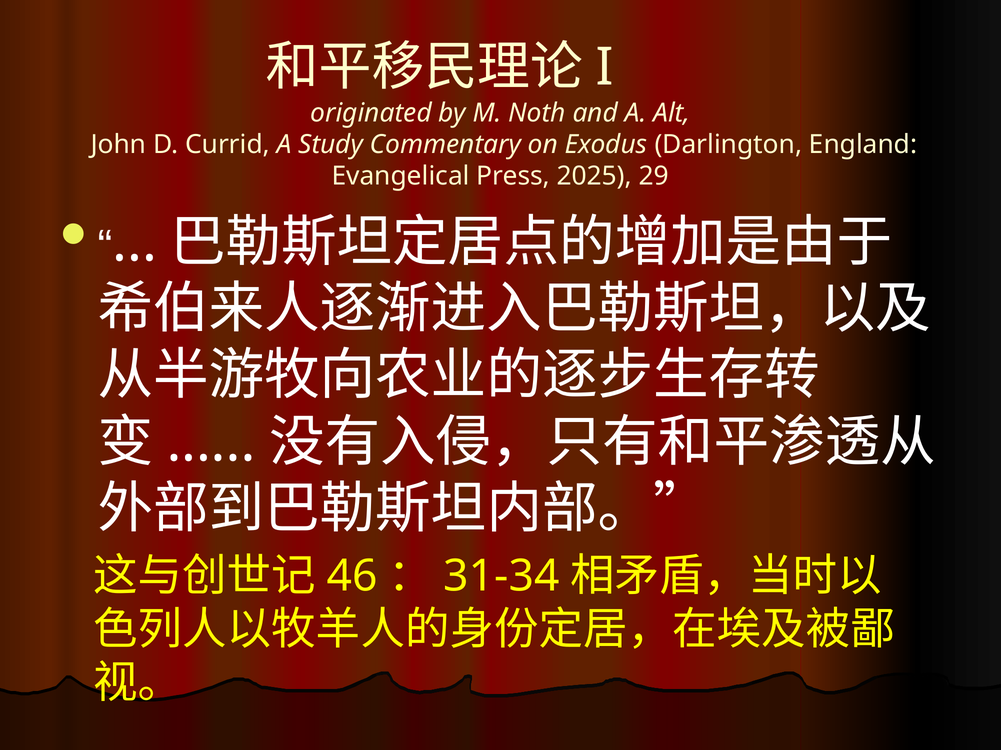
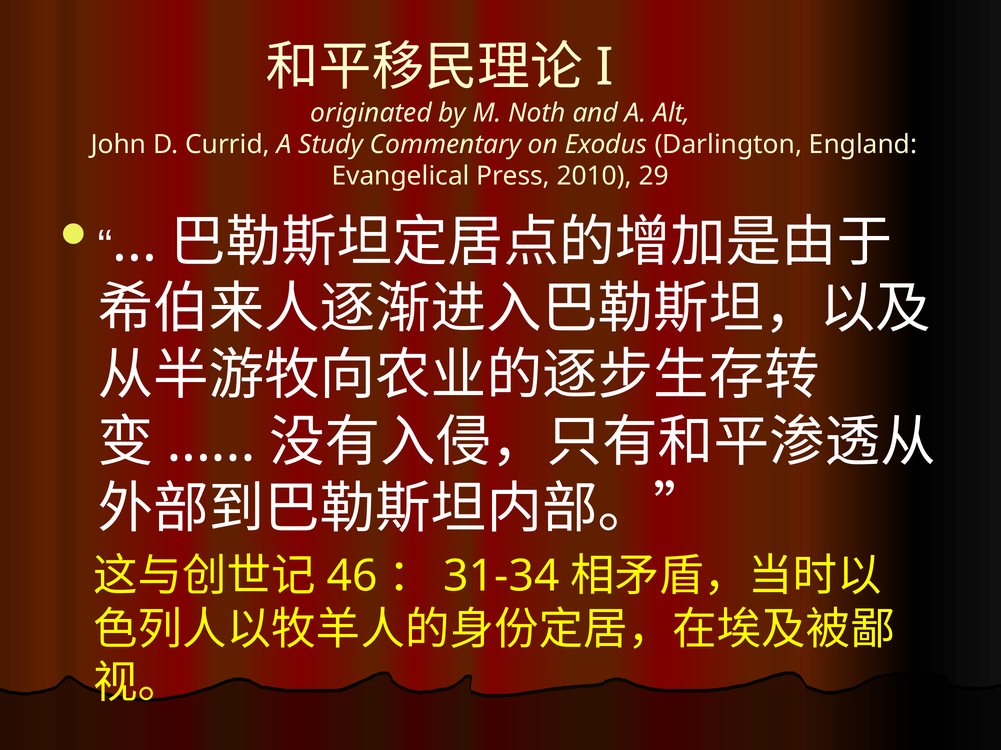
2025: 2025 -> 2010 (594, 176)
